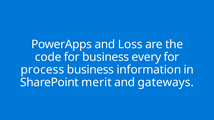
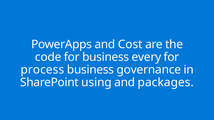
Loss: Loss -> Cost (130, 44)
information: information -> governance (149, 70)
merit: merit -> using (97, 83)
gateways: gateways -> packages (166, 83)
